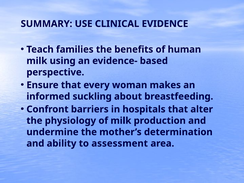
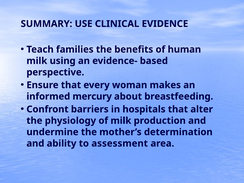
suckling: suckling -> mercury (92, 96)
